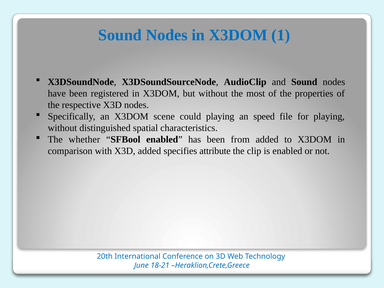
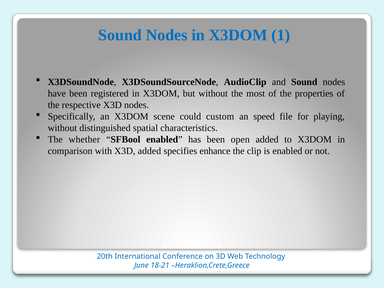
could playing: playing -> custom (220, 116)
from: from -> open (240, 140)
attribute: attribute -> enhance (215, 151)
